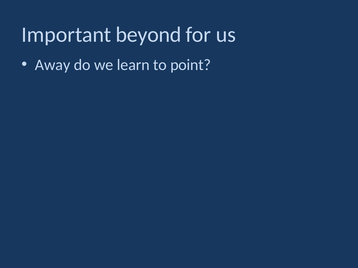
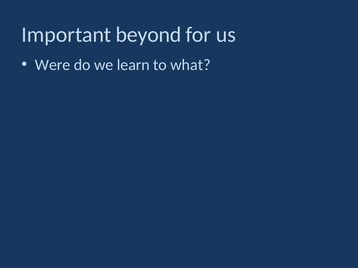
Away: Away -> Were (53, 65)
point: point -> what (190, 65)
